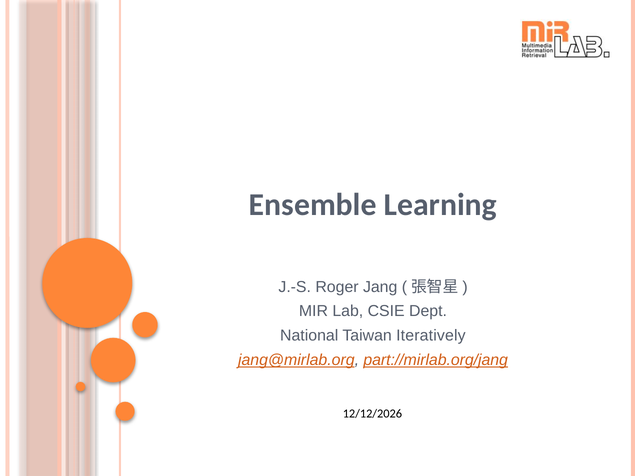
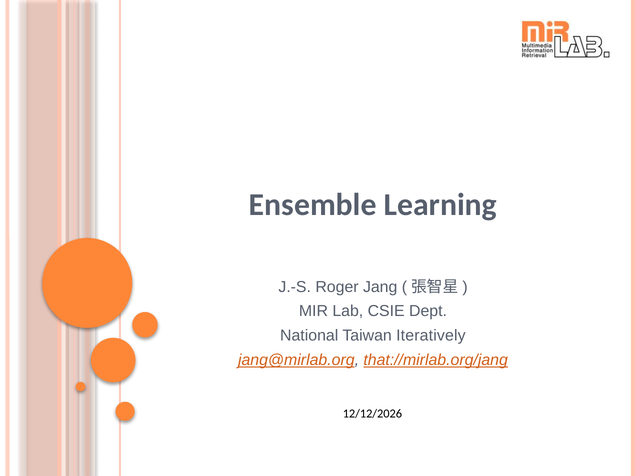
part://mirlab.org/jang: part://mirlab.org/jang -> that://mirlab.org/jang (436, 360)
